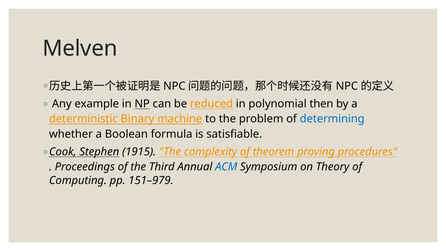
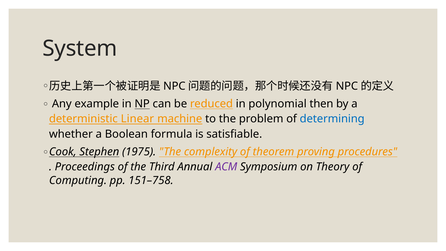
Melven: Melven -> System (80, 48)
Binary: Binary -> Linear (137, 119)
1915: 1915 -> 1975 (139, 152)
ACM colour: blue -> purple (226, 167)
151–979: 151–979 -> 151–758 (151, 180)
